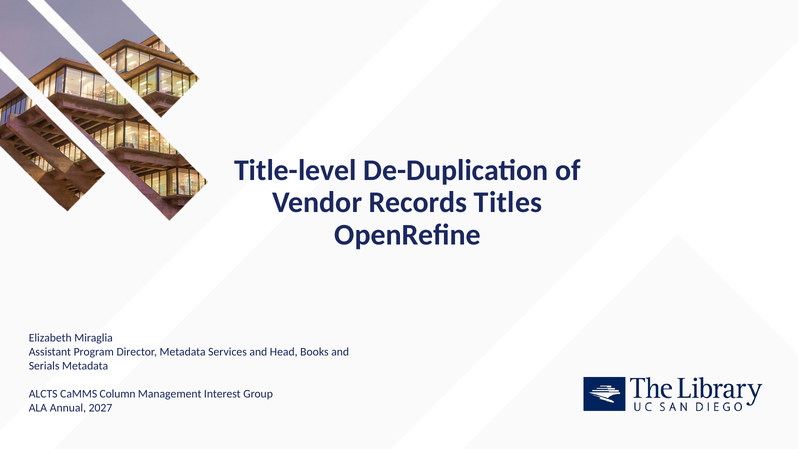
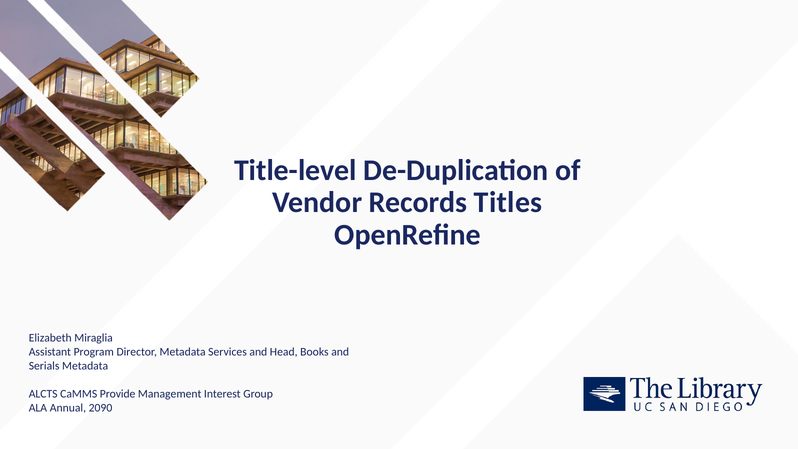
Column: Column -> Provide (118, 394)
2027: 2027 -> 2090 (100, 408)
